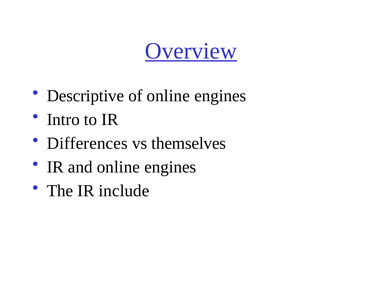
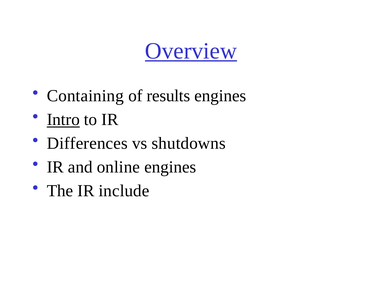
Descriptive: Descriptive -> Containing (85, 96)
of online: online -> results (168, 96)
Intro underline: none -> present (63, 120)
themselves: themselves -> shutdowns (189, 144)
